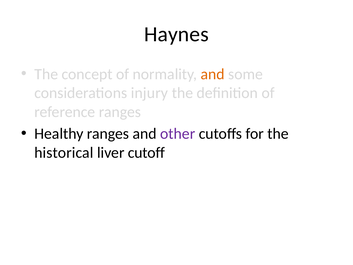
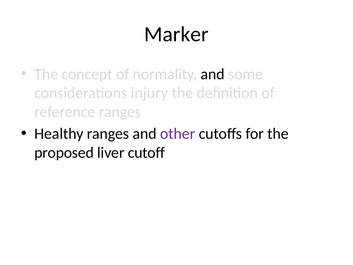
Haynes: Haynes -> Marker (176, 34)
and colour: orange -> black (213, 74)
historical: historical -> proposed (64, 153)
